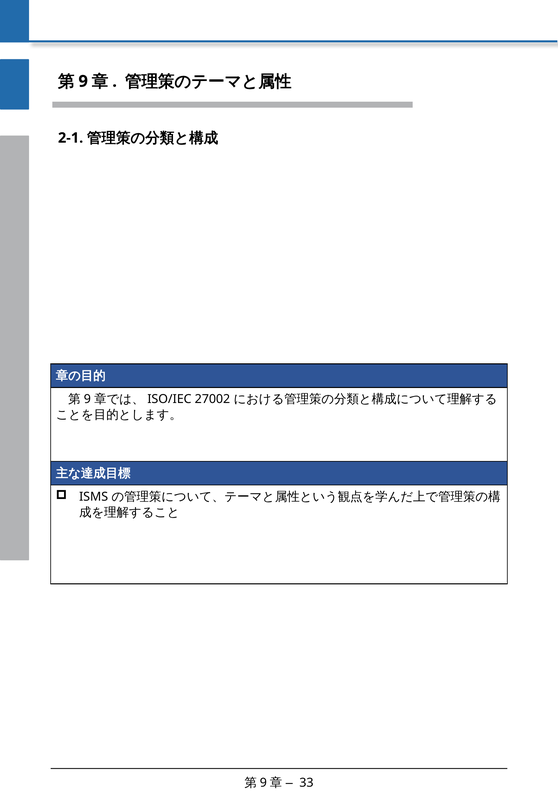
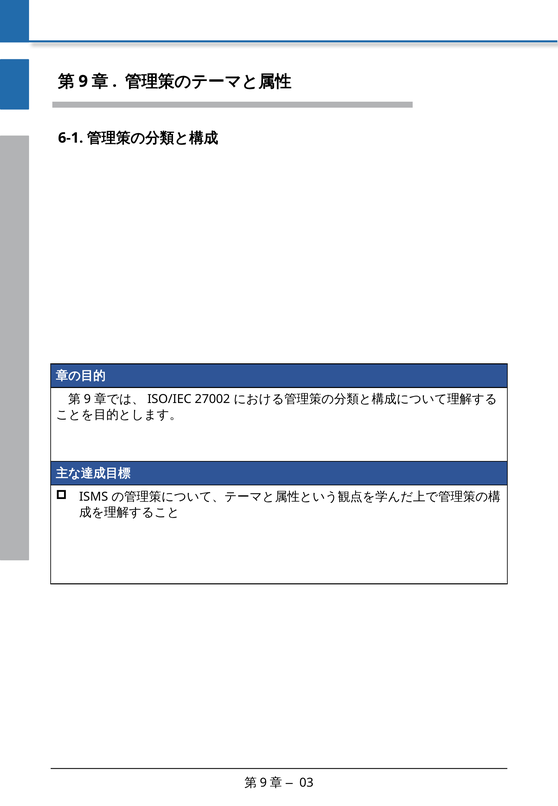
2-1: 2-1 -> 6-1 (71, 138)
33: 33 -> 03 (306, 783)
